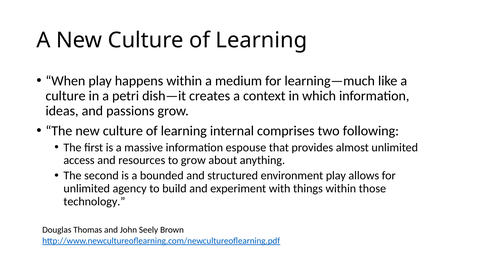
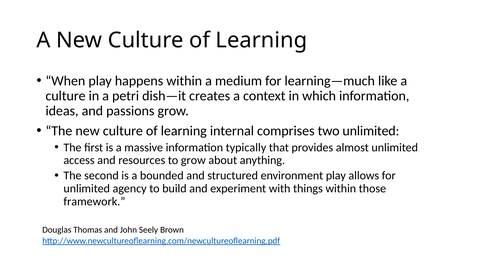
two following: following -> unlimited (371, 131)
espouse: espouse -> typically (246, 148)
technology: technology -> framework (94, 202)
